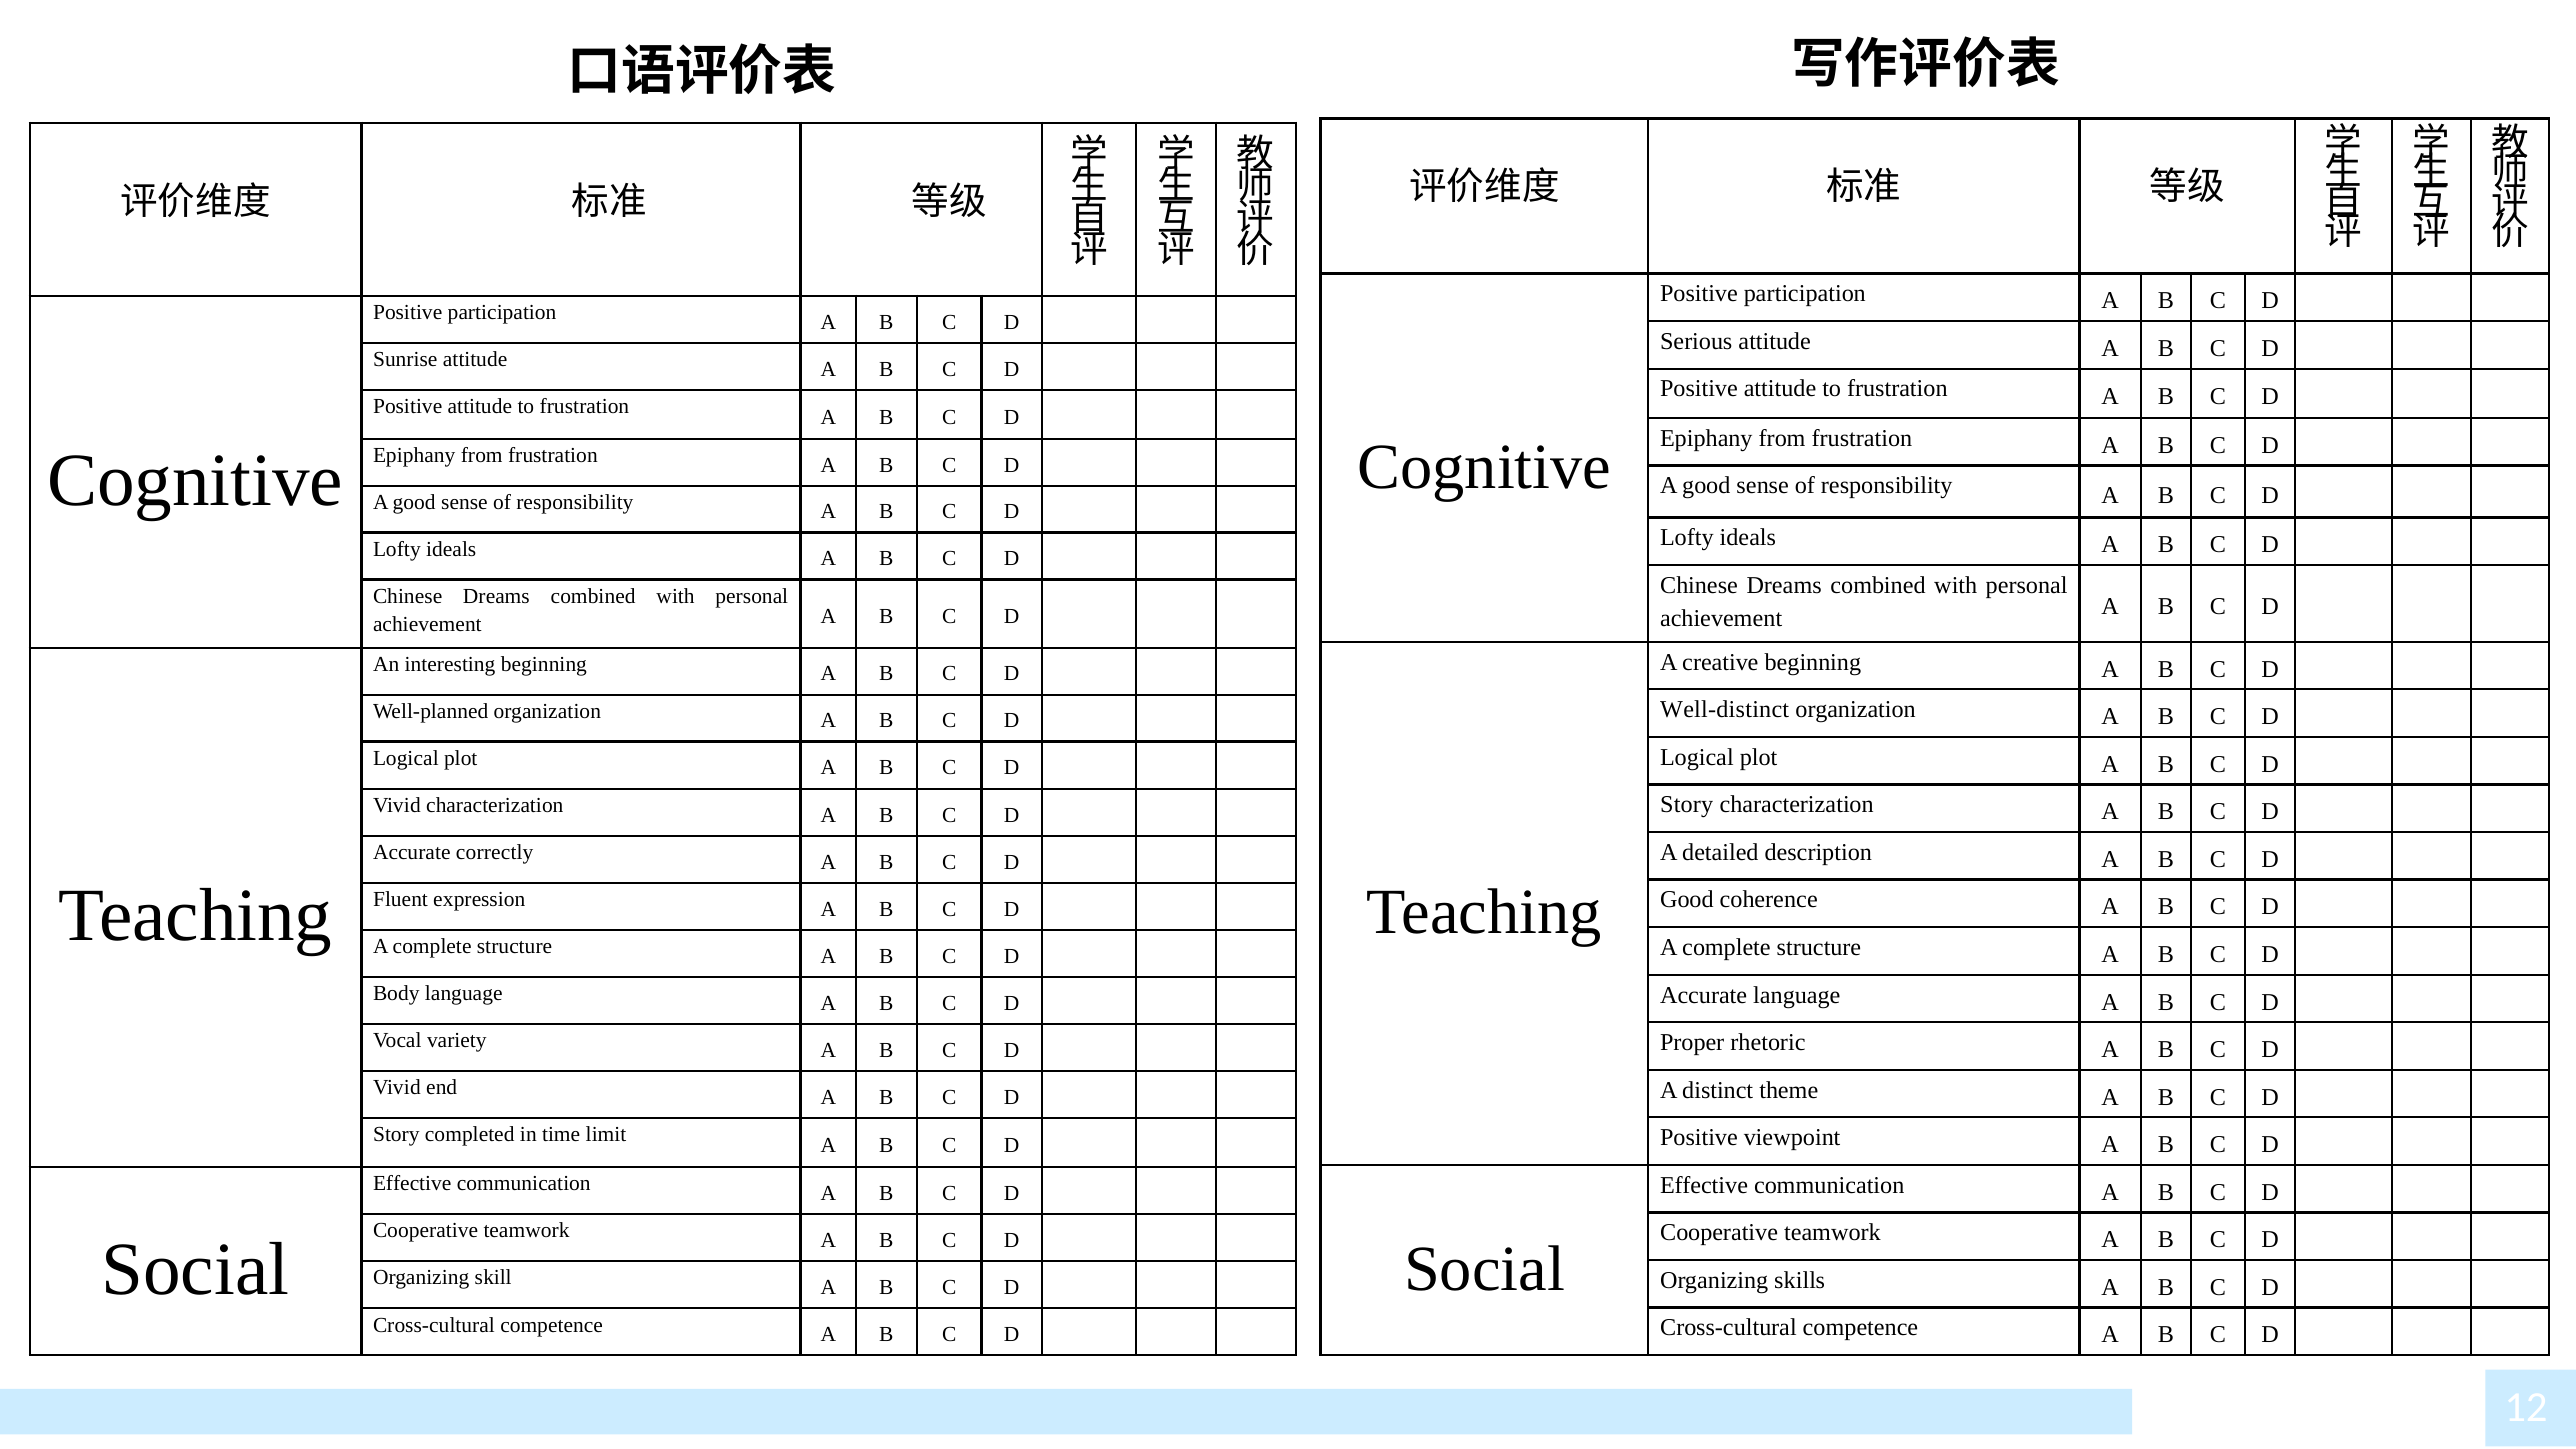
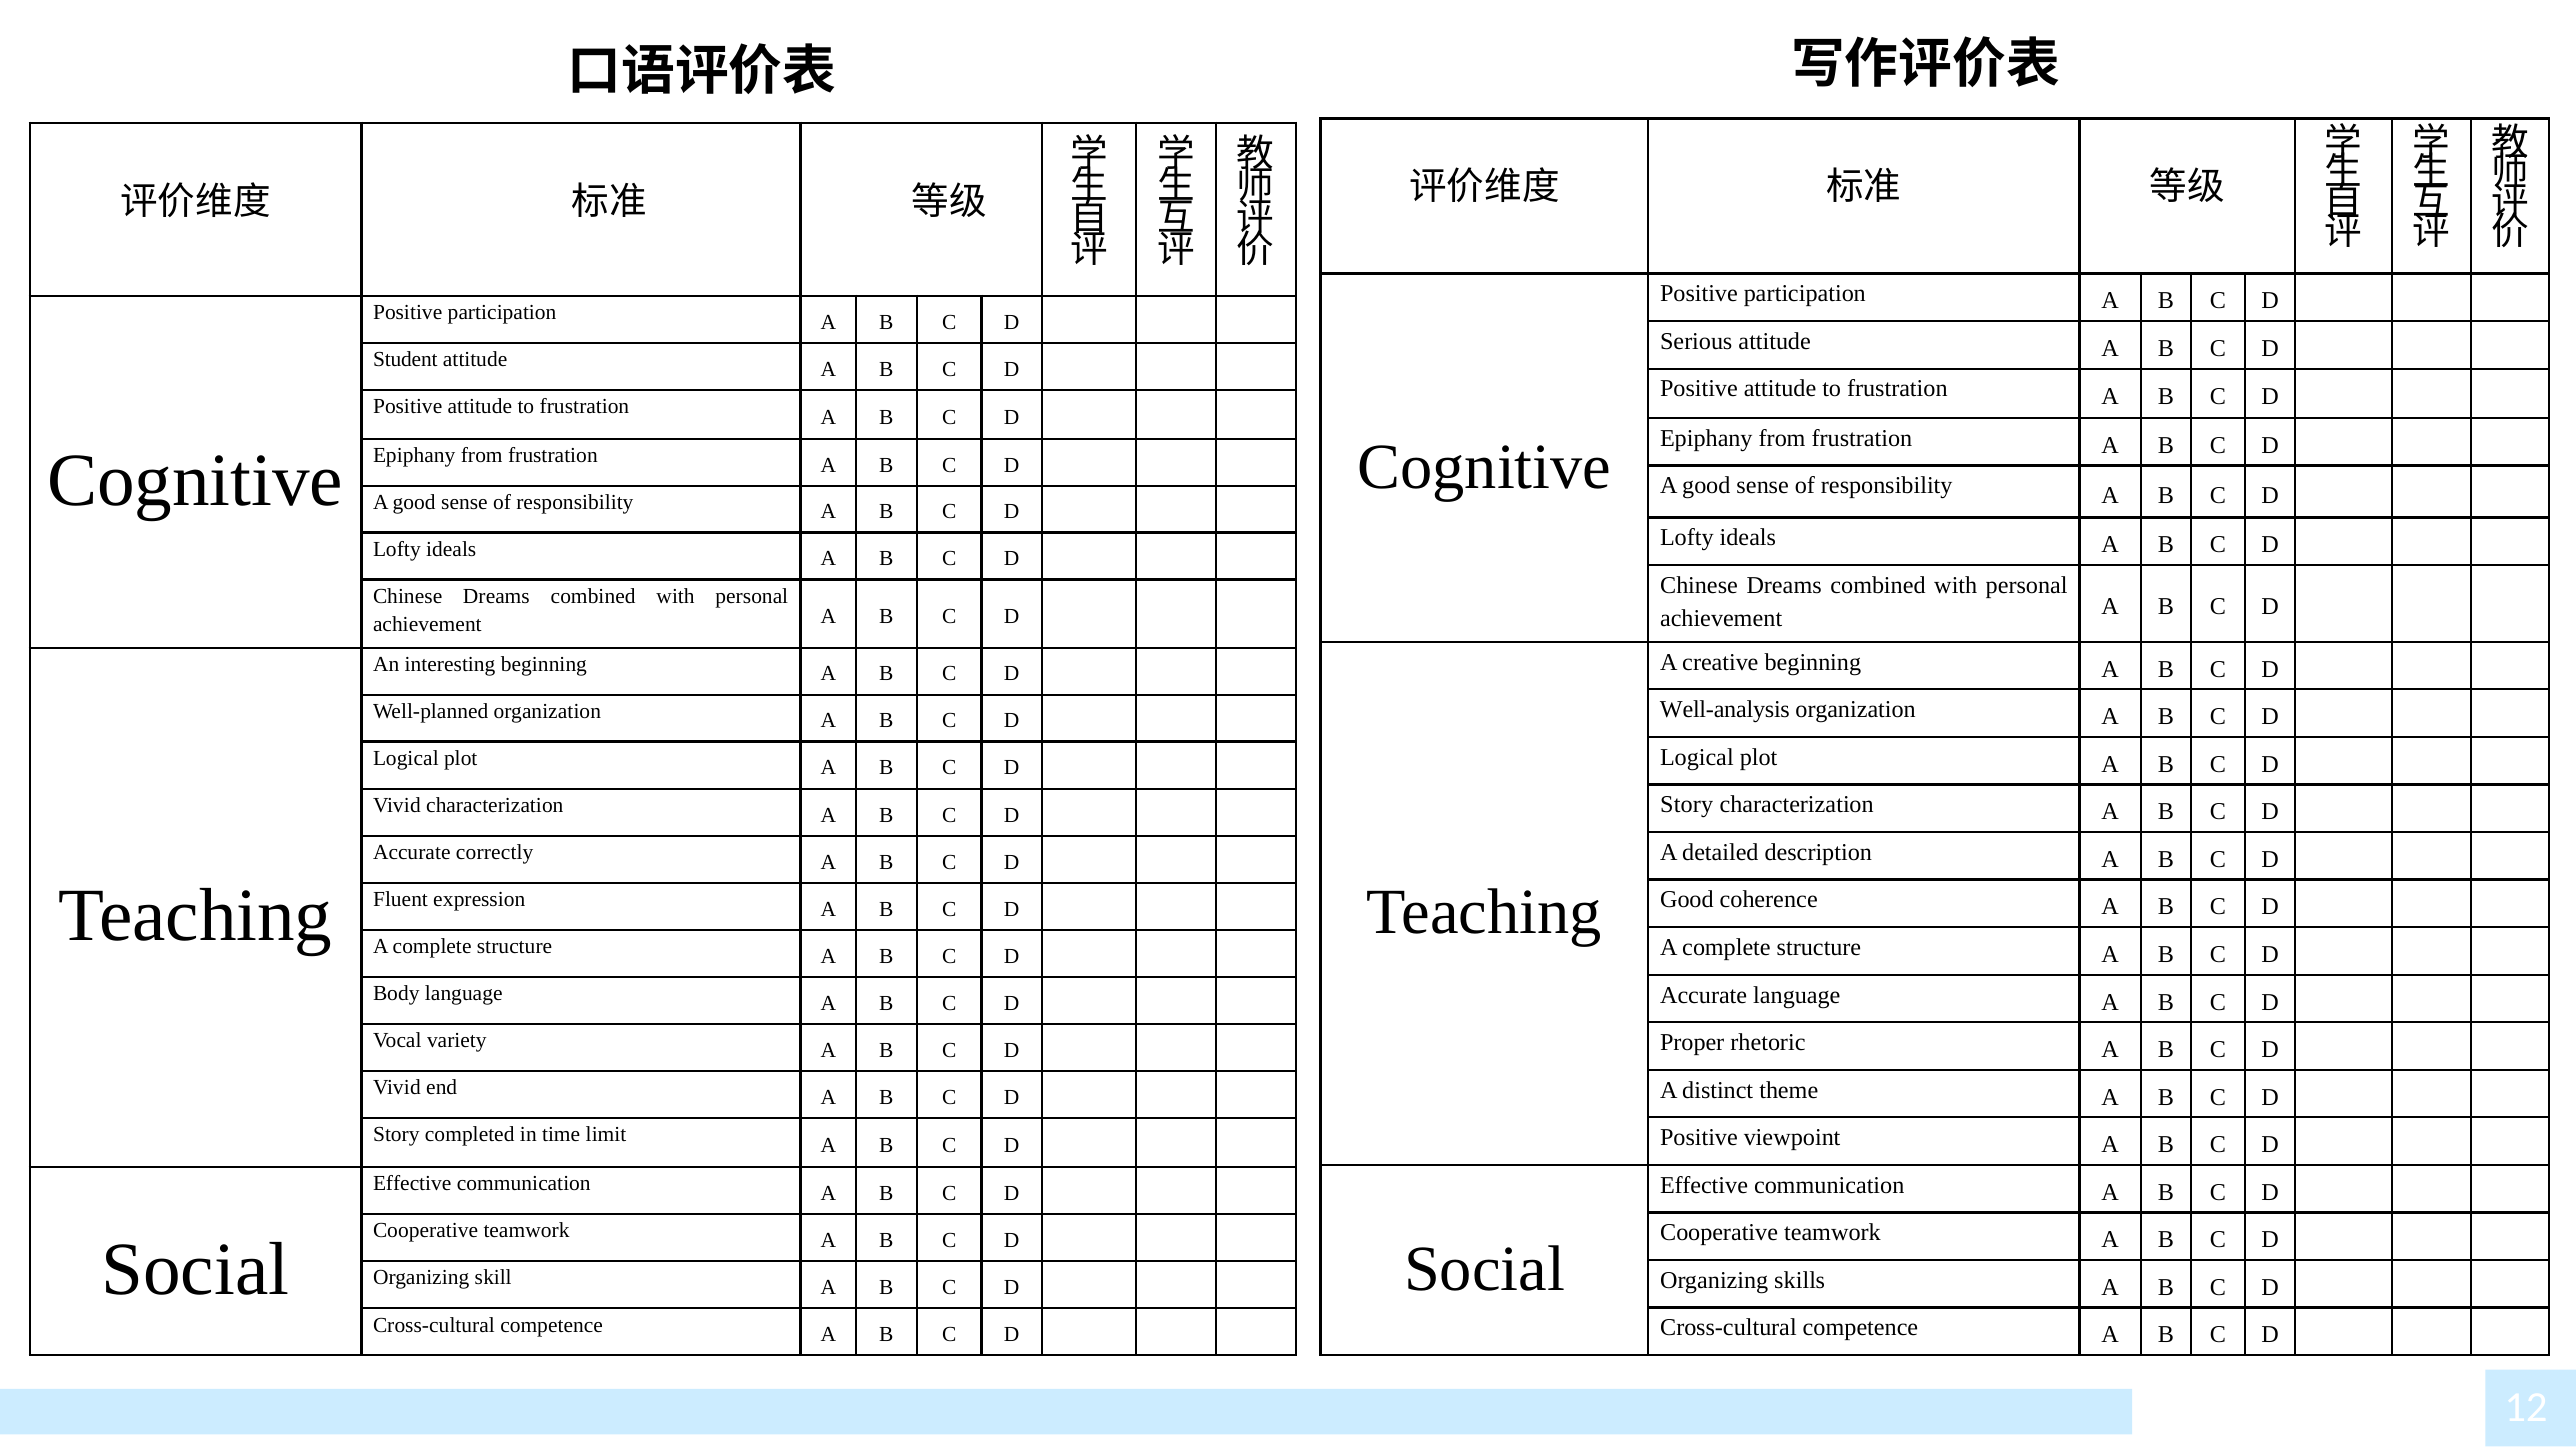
Sunrise: Sunrise -> Student (405, 360)
Well-distinct: Well-distinct -> Well-analysis (1725, 710)
